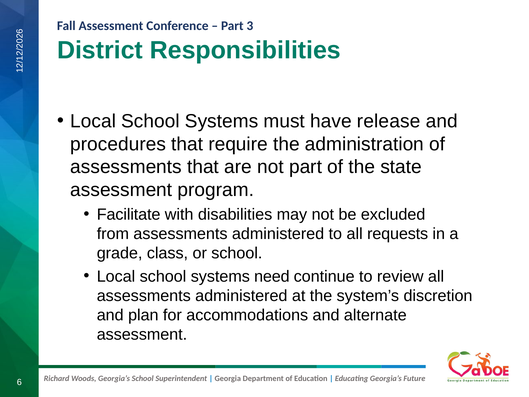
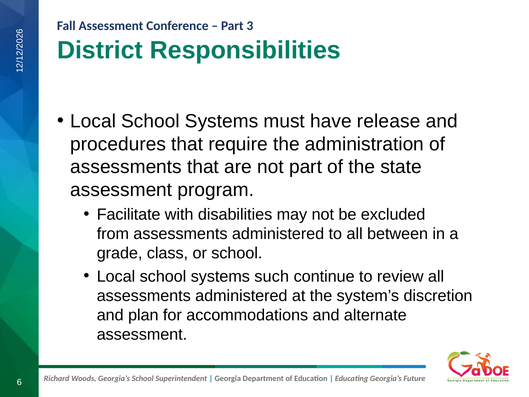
requests: requests -> between (398, 234)
need: need -> such (272, 276)
